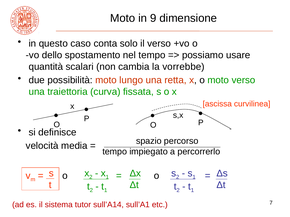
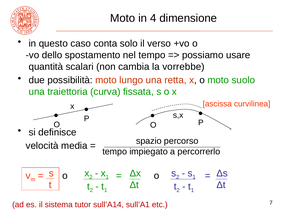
9: 9 -> 4 (153, 18)
moto verso: verso -> suolo (243, 80)
